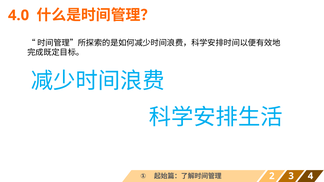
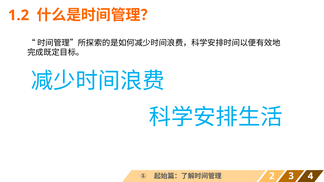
4.0: 4.0 -> 1.2 (19, 15)
